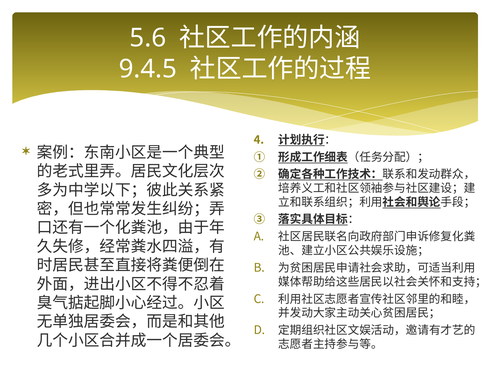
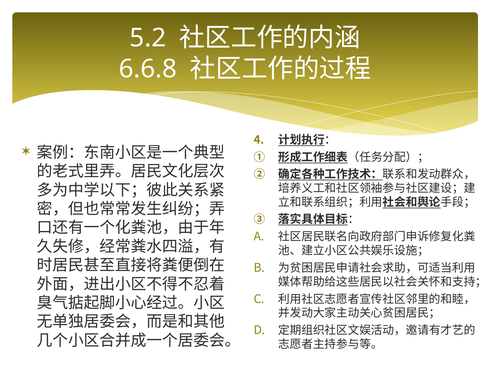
5.6: 5.6 -> 5.2 (148, 38)
9.4.5: 9.4.5 -> 6.6.8 (148, 69)
